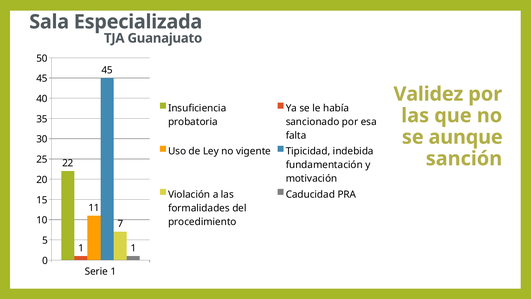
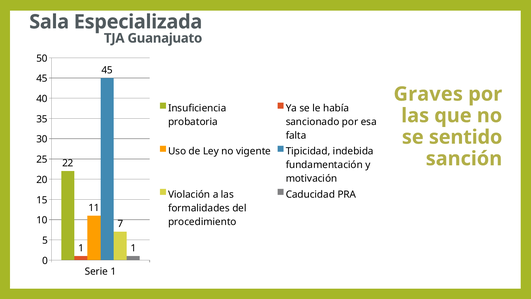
Validez: Validez -> Graves (428, 94)
aunque: aunque -> sentido (466, 137)
